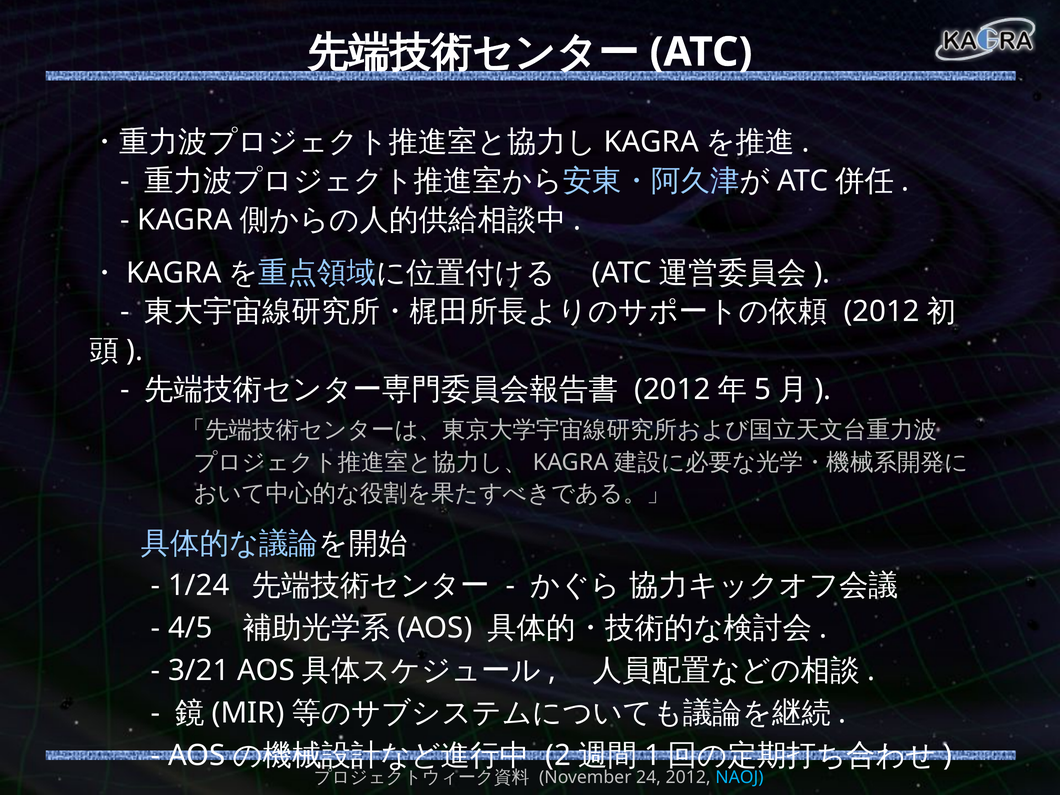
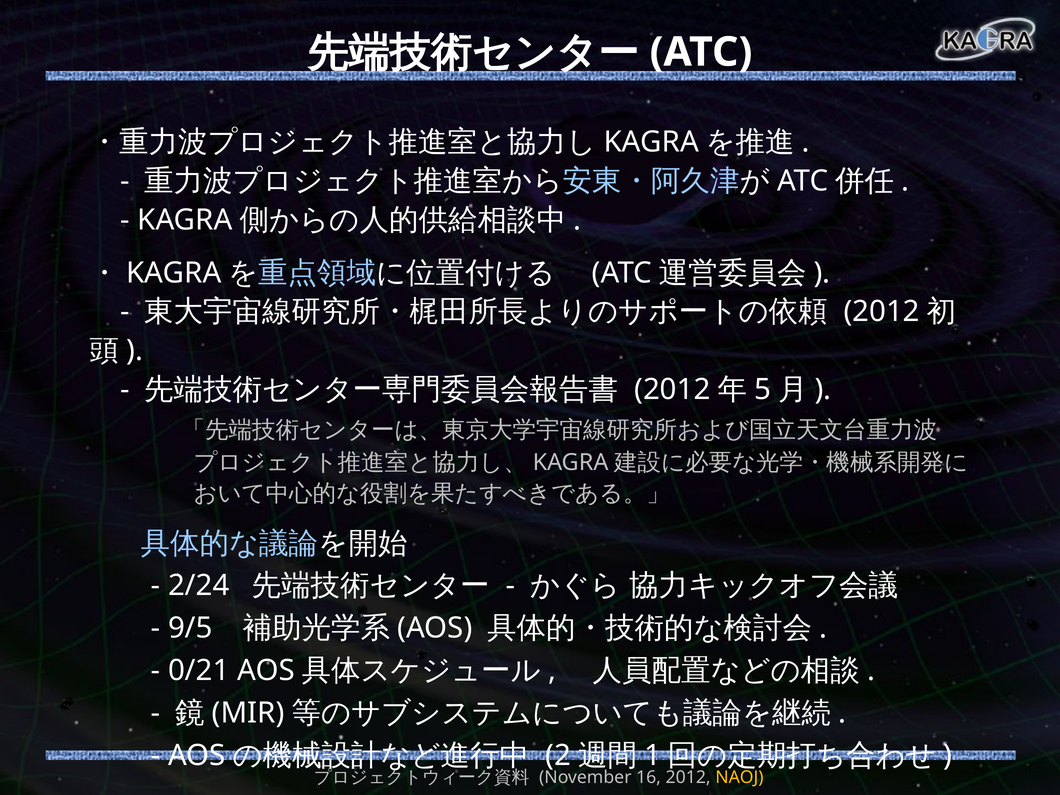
1/24: 1/24 -> 2/24 (199, 586)
4/5: 4/5 -> 9/5 (190, 628)
3/21: 3/21 -> 0/21 (199, 671)
24: 24 -> 16 (649, 778)
NAOJ colour: light blue -> yellow (739, 778)
